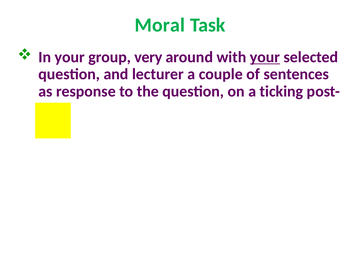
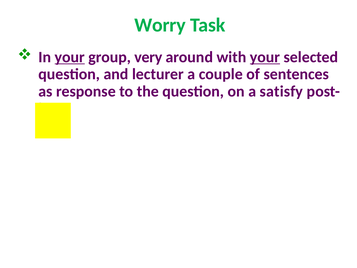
Moral: Moral -> Worry (160, 25)
your underline: none -> present (70, 57)
ticking: ticking -> satisfy (281, 91)
